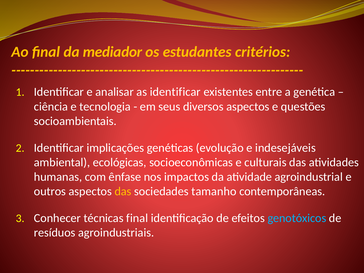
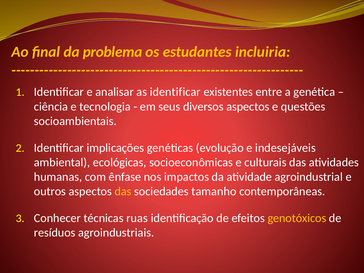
mediador: mediador -> problema (113, 52)
critérios: critérios -> incluiria (263, 52)
técnicas final: final -> ruas (137, 218)
genotóxicos colour: light blue -> yellow (297, 218)
